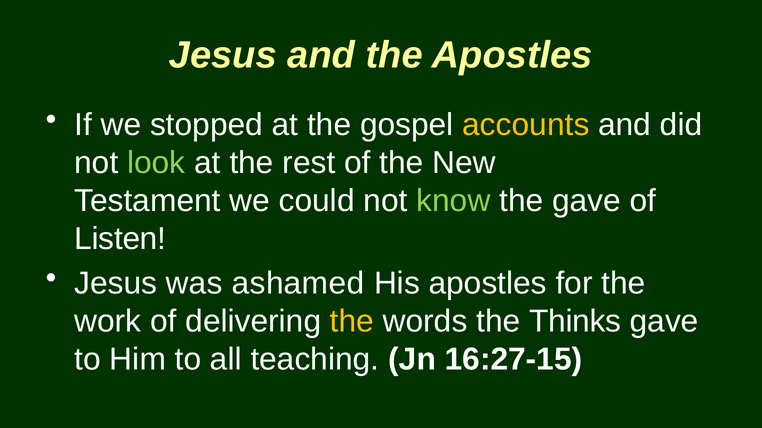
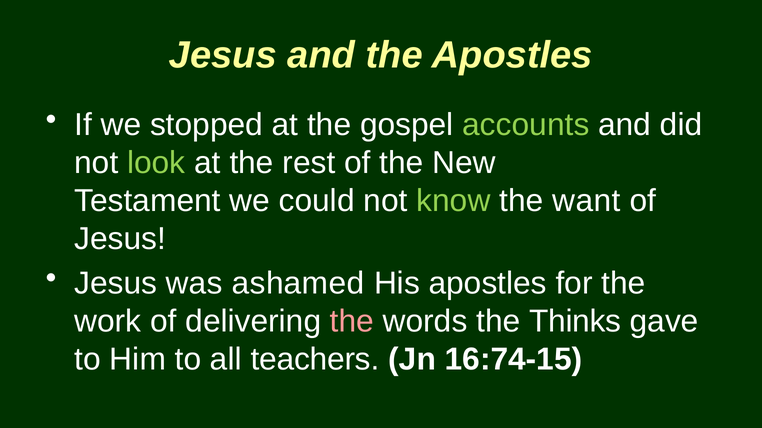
accounts colour: yellow -> light green (526, 125)
the gave: gave -> want (586, 201)
Listen: Listen -> Jesus (120, 239)
the colour: yellow -> pink (352, 322)
teaching: teaching -> teachers (315, 360)
16:27-15: 16:27-15 -> 16:74-15 (514, 360)
